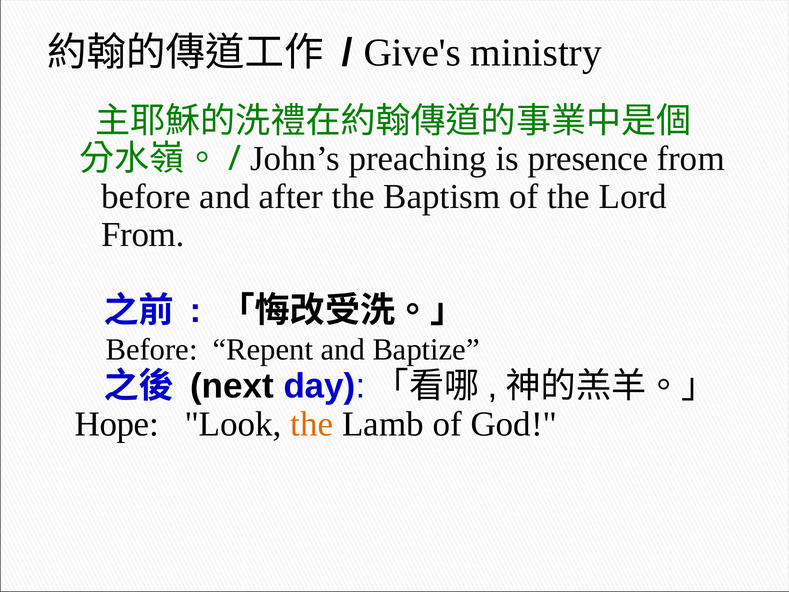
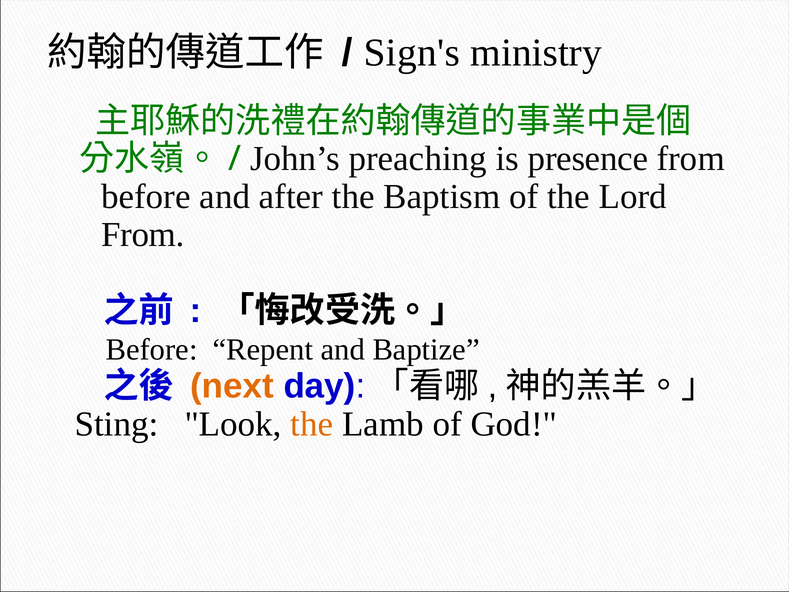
Give's: Give's -> Sign's (412, 53)
next colour: black -> orange (232, 386)
Hope: Hope -> Sting (117, 424)
